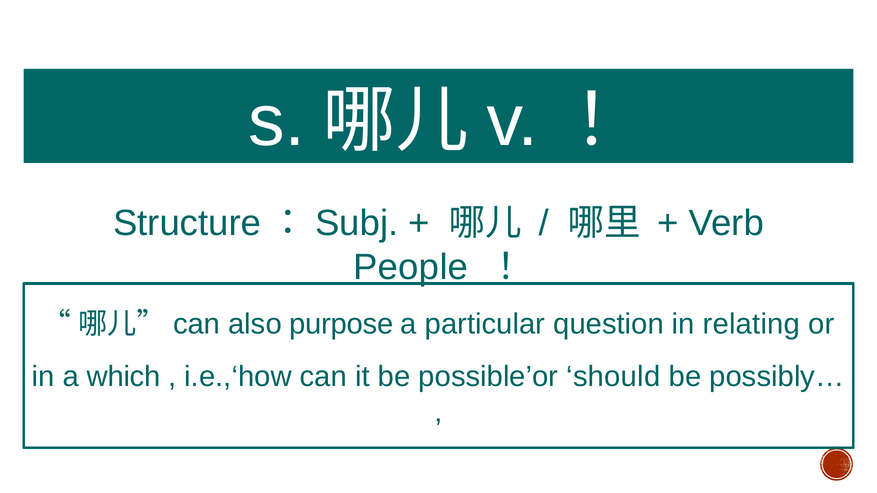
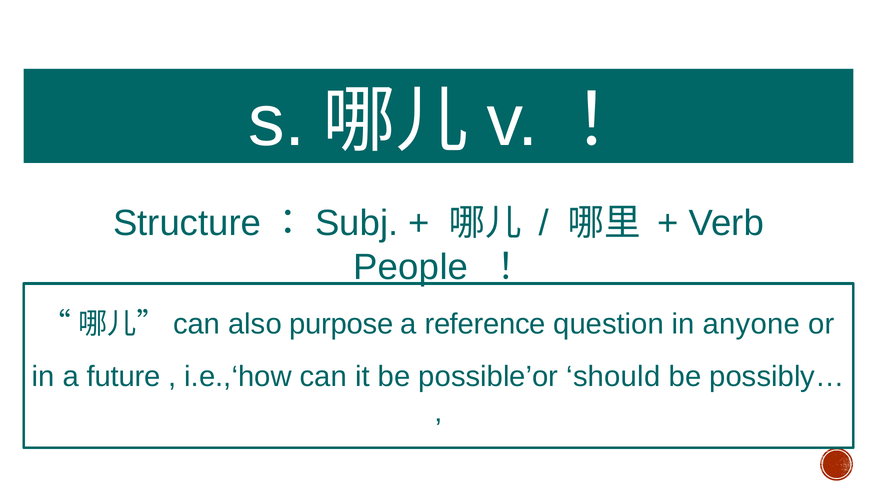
particular: particular -> reference (485, 324)
relating: relating -> anyone (751, 324)
which: which -> future (124, 377)
